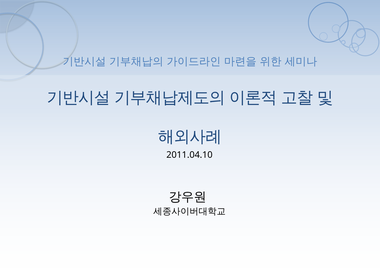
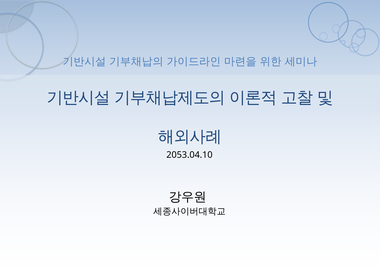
2011.04.10: 2011.04.10 -> 2053.04.10 (189, 155)
